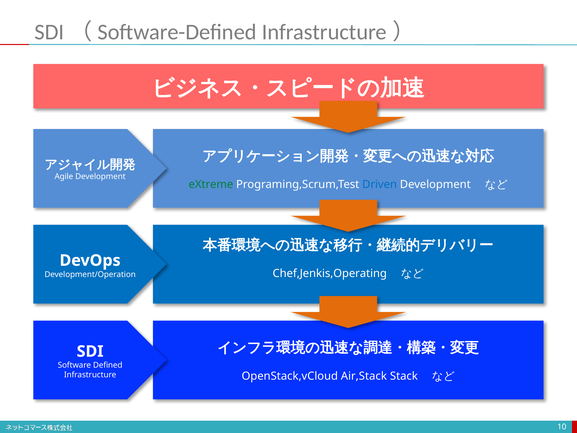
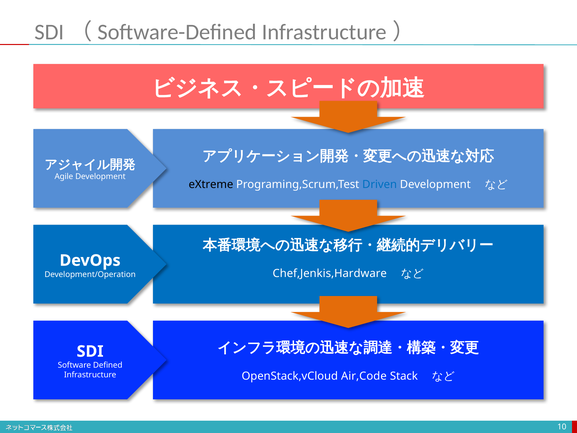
eXtreme colour: green -> black (211, 184)
Chef,Jenkis,Operating: Chef,Jenkis,Operating -> Chef,Jenkis,Hardware (330, 273)
Air,Stack: Air,Stack -> Air,Code (364, 376)
